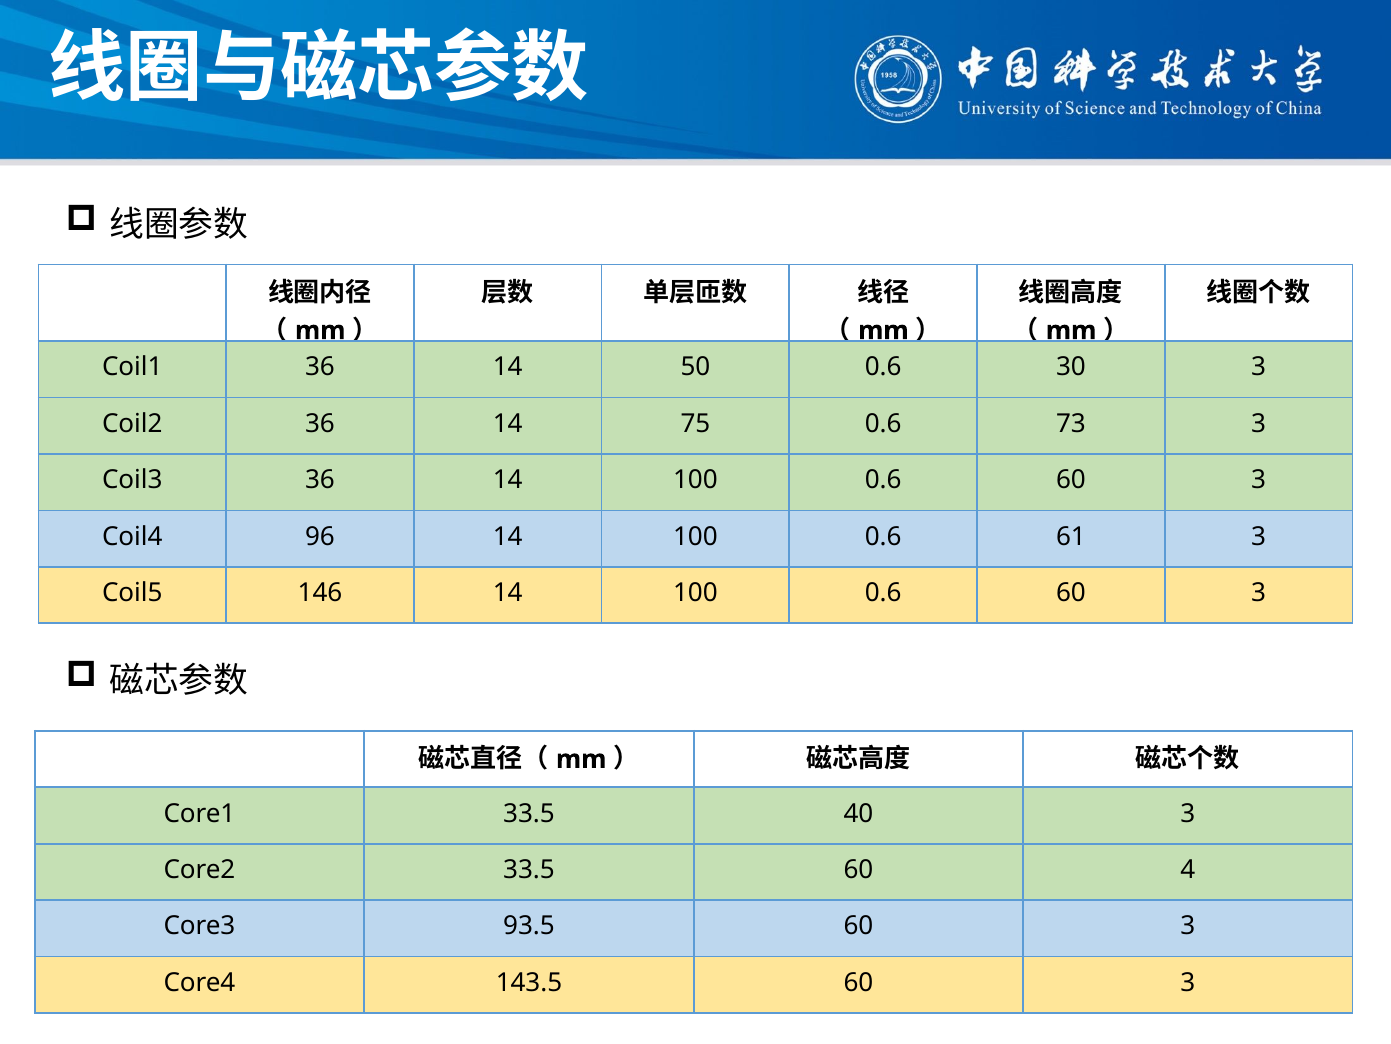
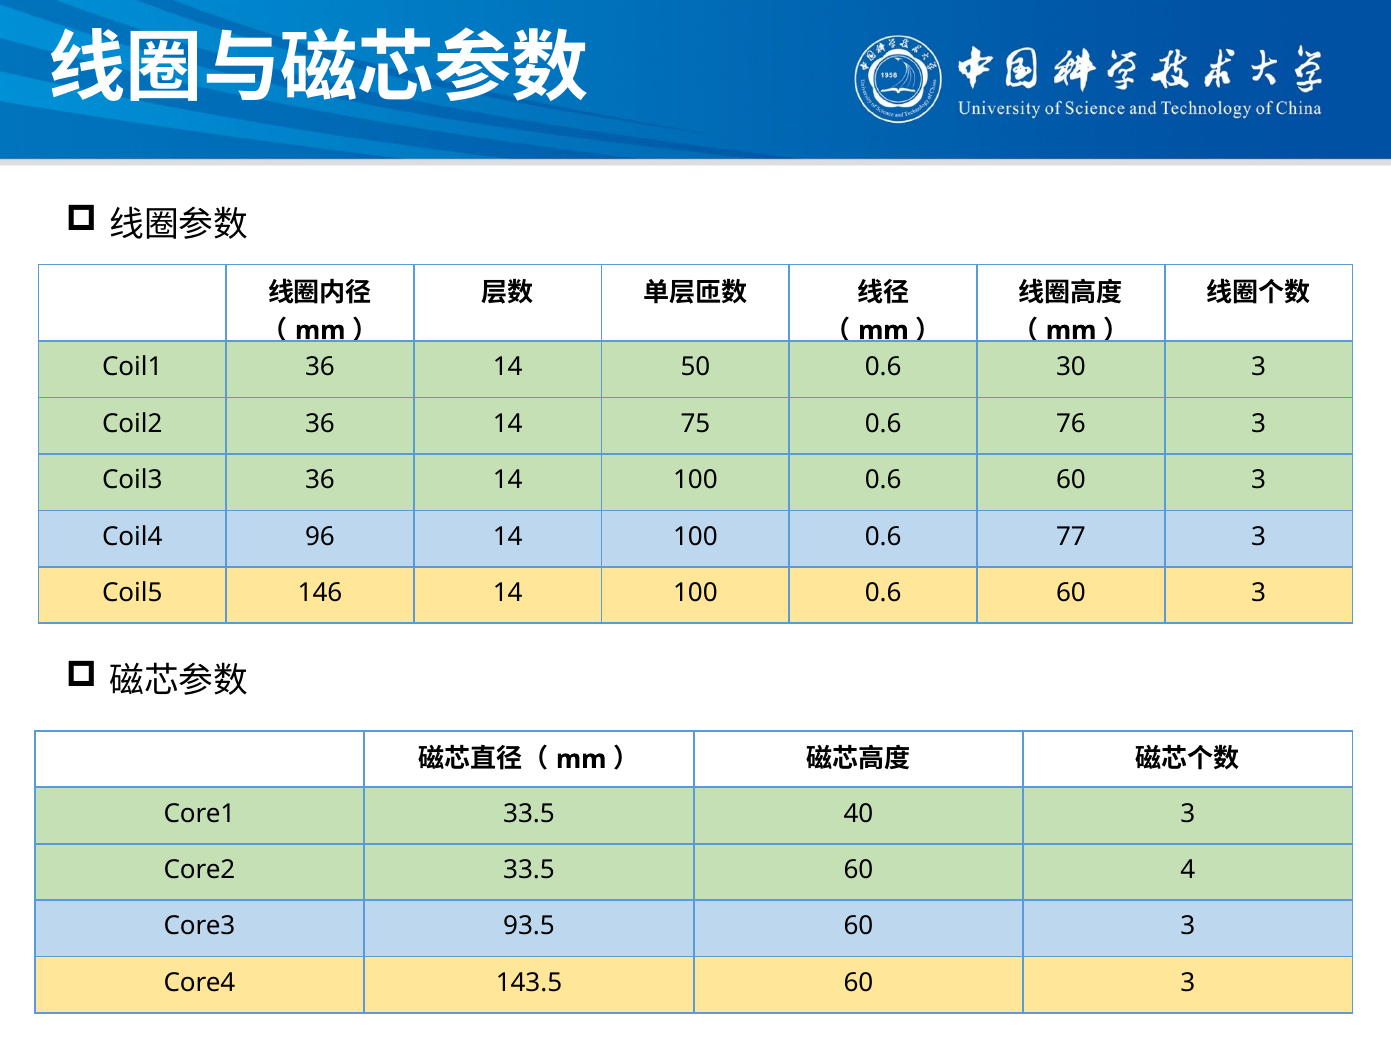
73: 73 -> 76 (1071, 423)
61: 61 -> 77 (1071, 536)
